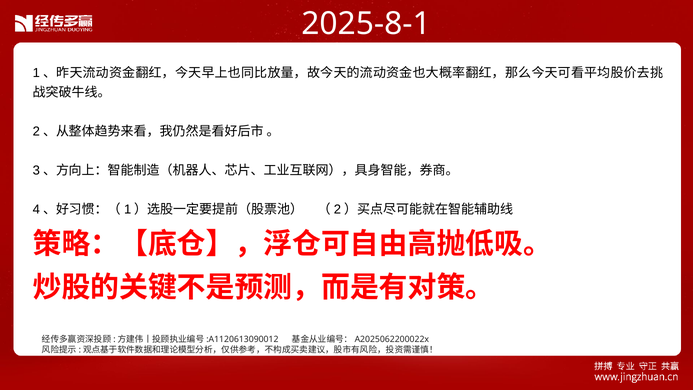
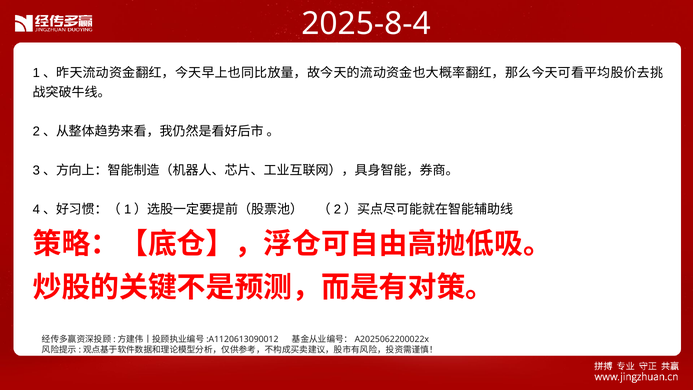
2025-8-1: 2025-8-1 -> 2025-8-4 (366, 24)
